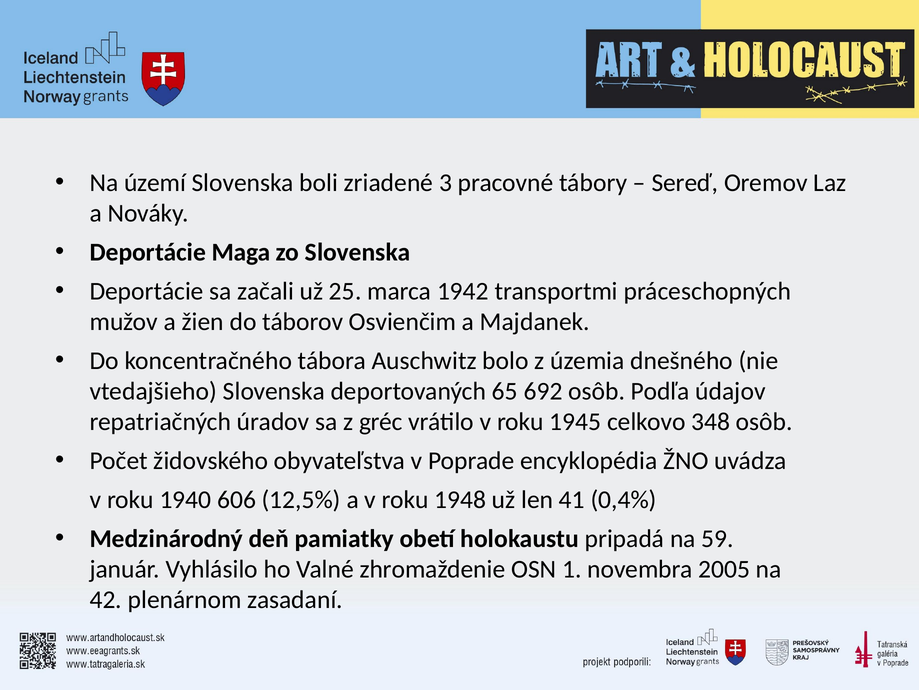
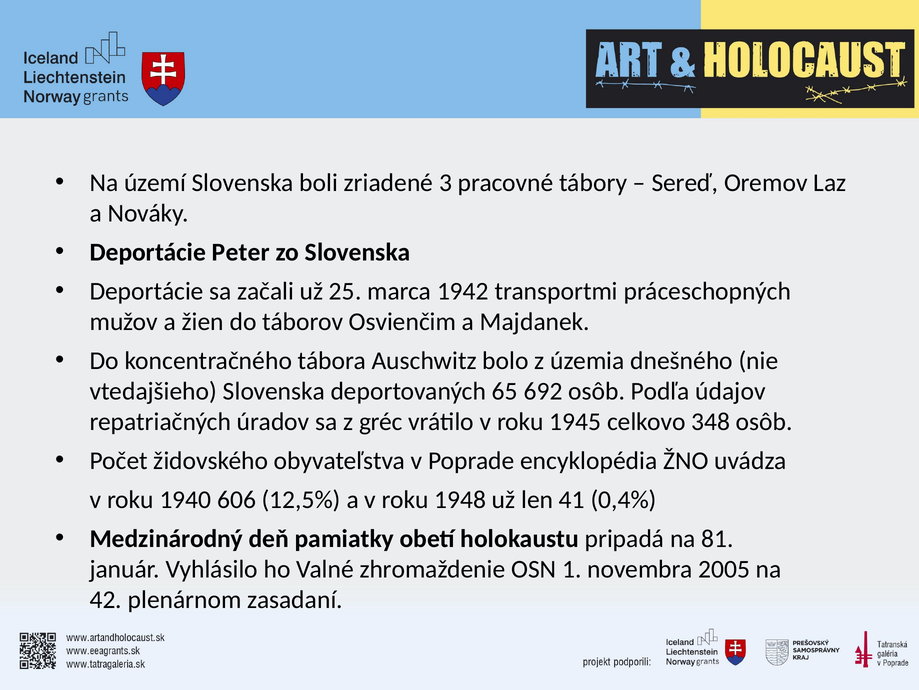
Maga: Maga -> Peter (241, 252)
59: 59 -> 81 (718, 538)
